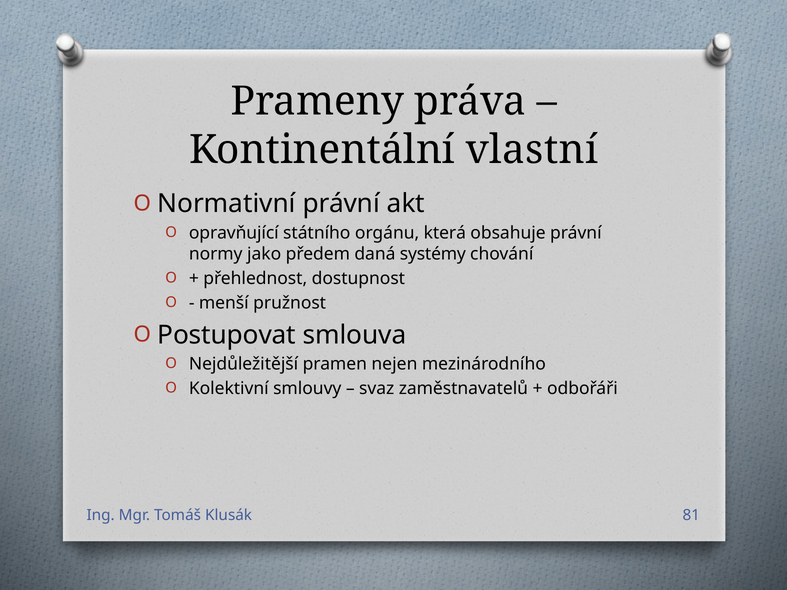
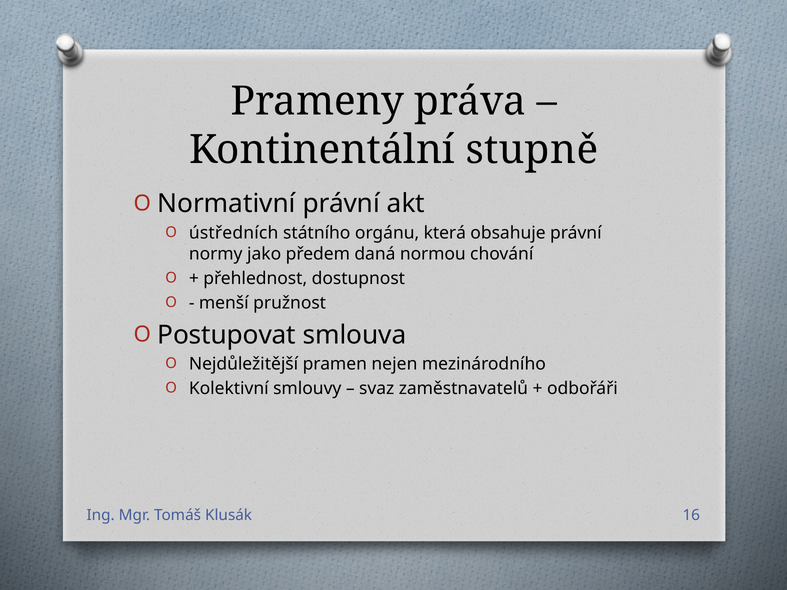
vlastní: vlastní -> stupně (532, 150)
opravňující: opravňující -> ústředních (234, 233)
systémy: systémy -> normou (433, 254)
81: 81 -> 16 (691, 516)
